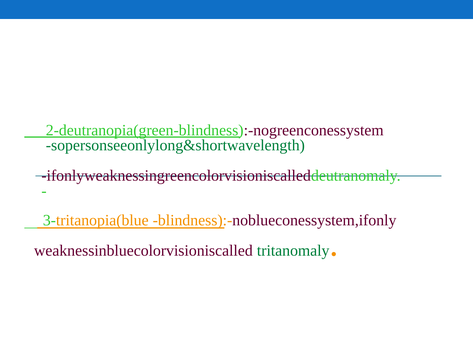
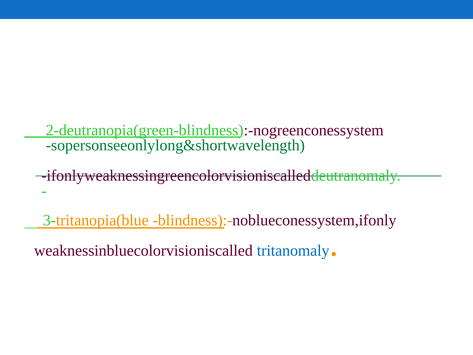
tritanomaly colour: green -> blue (293, 250)
